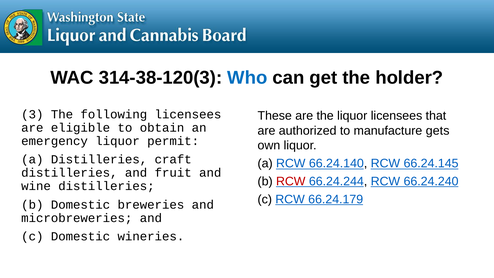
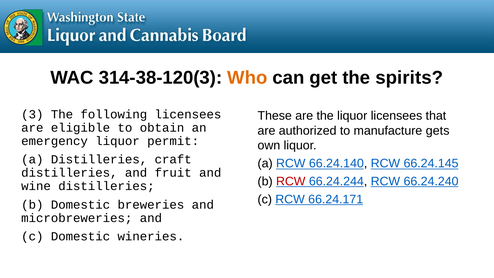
Who colour: blue -> orange (247, 78)
holder: holder -> spirits (409, 78)
66.24.179: 66.24.179 -> 66.24.171 (336, 199)
